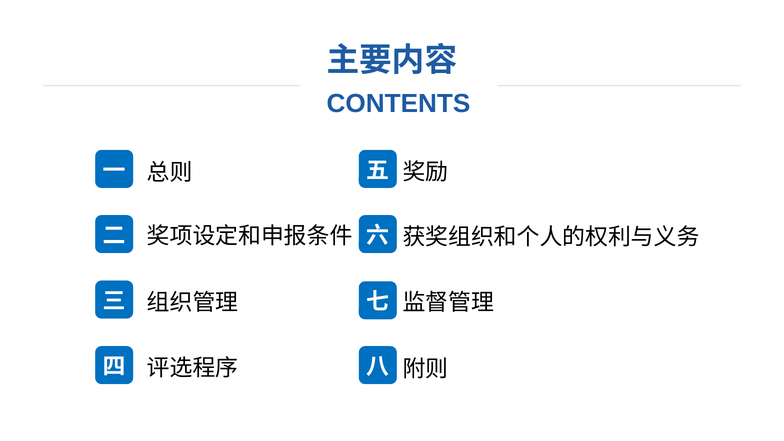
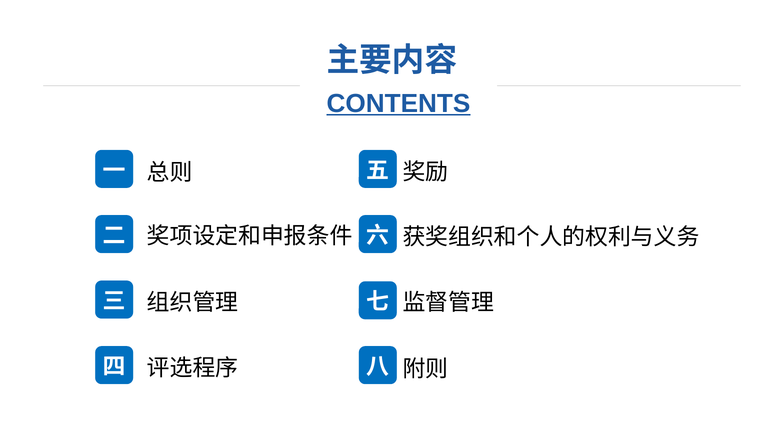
CONTENTS underline: none -> present (398, 103)
